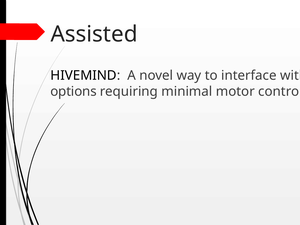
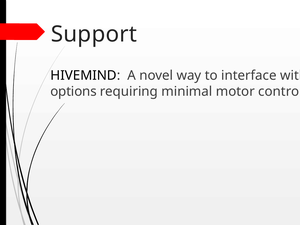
Assisted: Assisted -> Support (94, 34)
